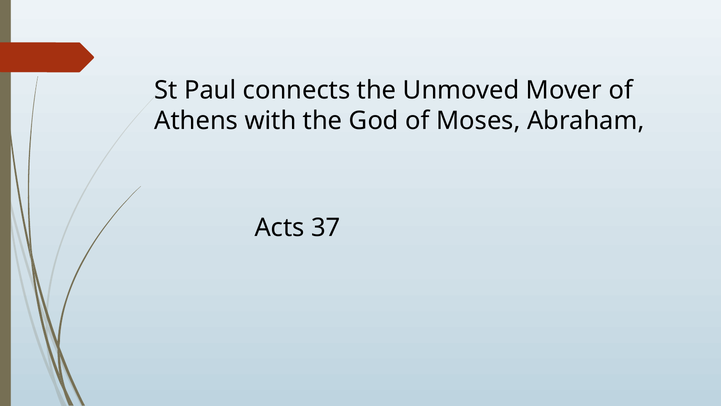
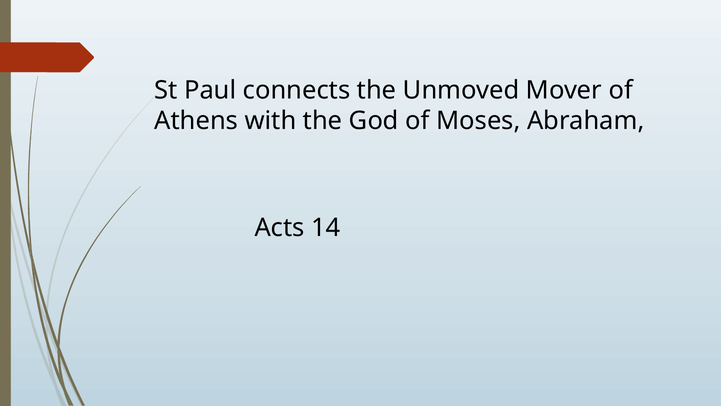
37: 37 -> 14 (326, 227)
